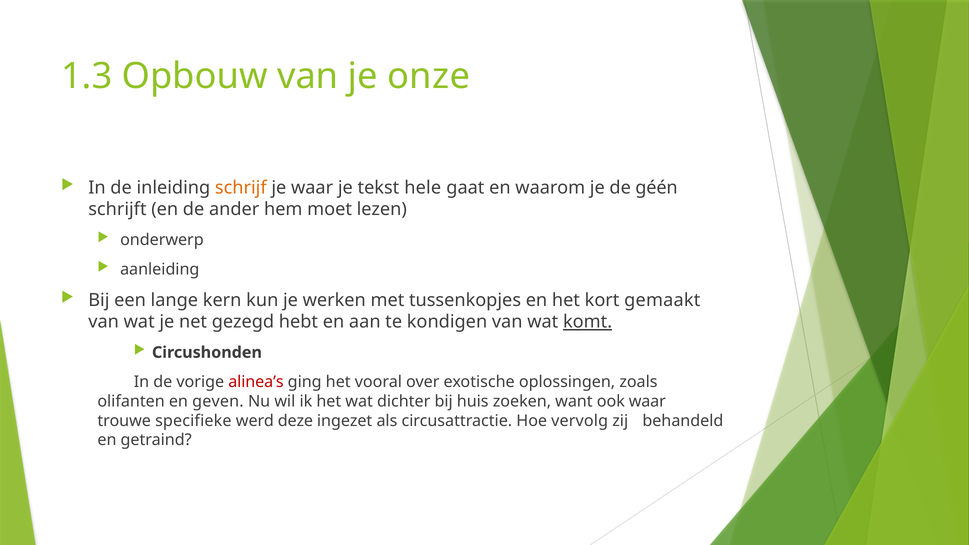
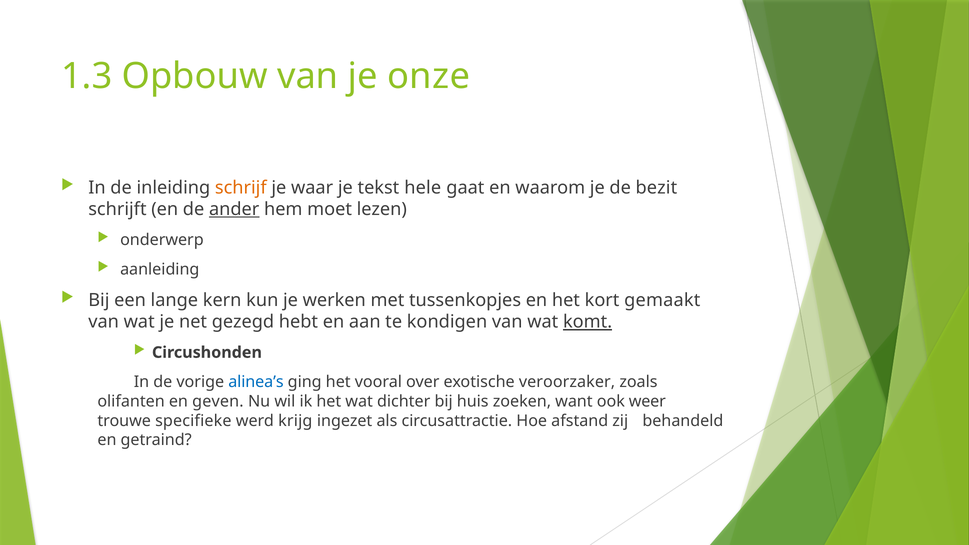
géén: géén -> bezit (656, 188)
ander underline: none -> present (234, 209)
alinea’s colour: red -> blue (256, 382)
oplossingen: oplossingen -> veroorzaker (567, 382)
ook waar: waar -> weer (647, 401)
deze: deze -> krijg (295, 421)
vervolg: vervolg -> afstand (580, 421)
